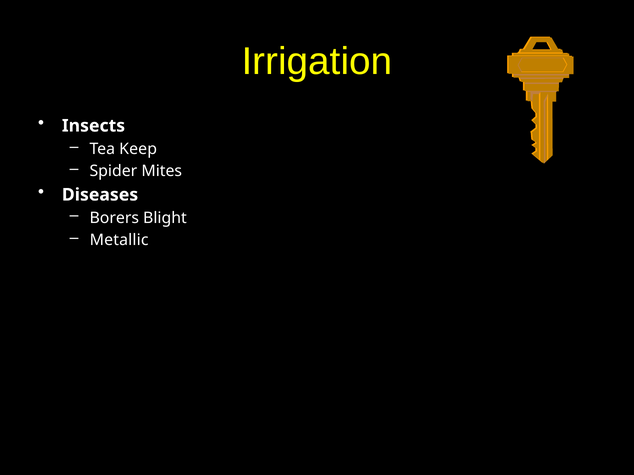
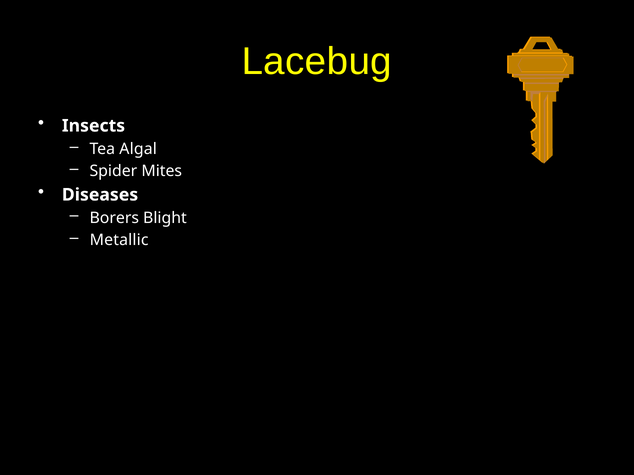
Irrigation: Irrigation -> Lacebug (317, 61)
Keep: Keep -> Algal (138, 149)
